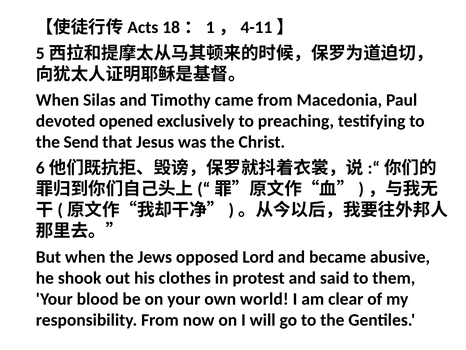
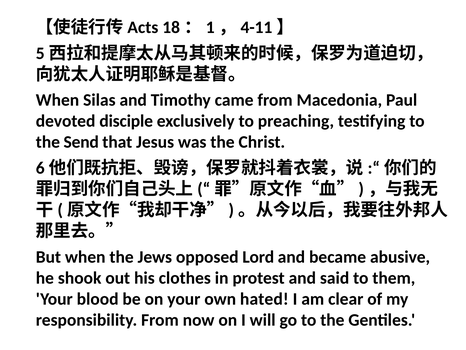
opened: opened -> disciple (126, 121)
world: world -> hated (264, 299)
